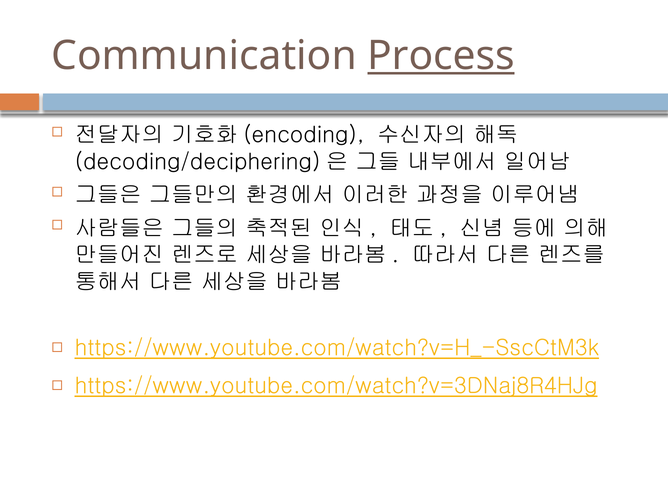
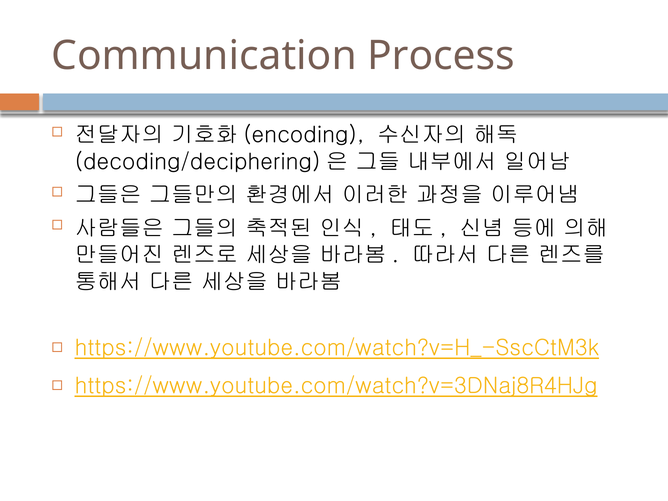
Process underline: present -> none (441, 56)
